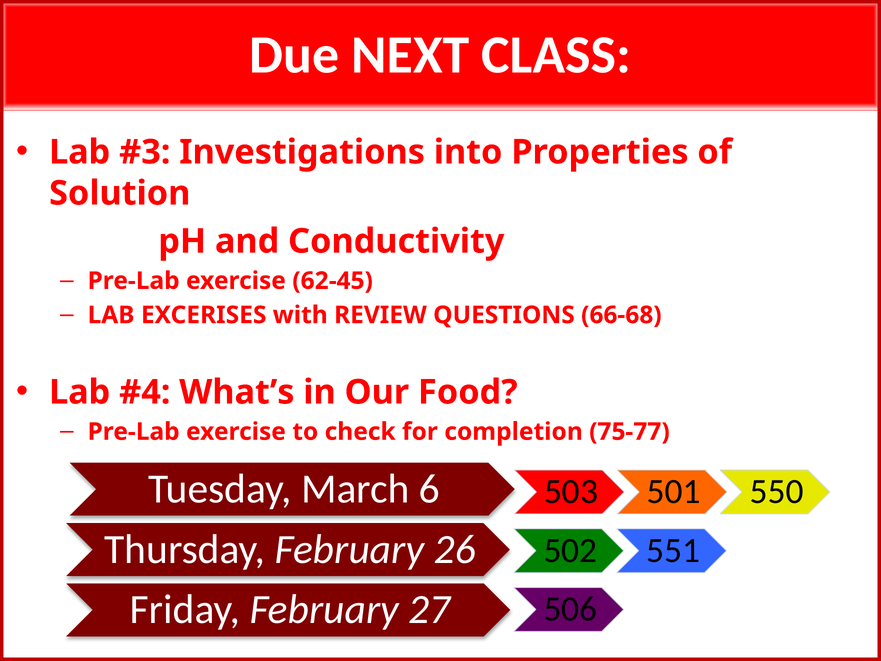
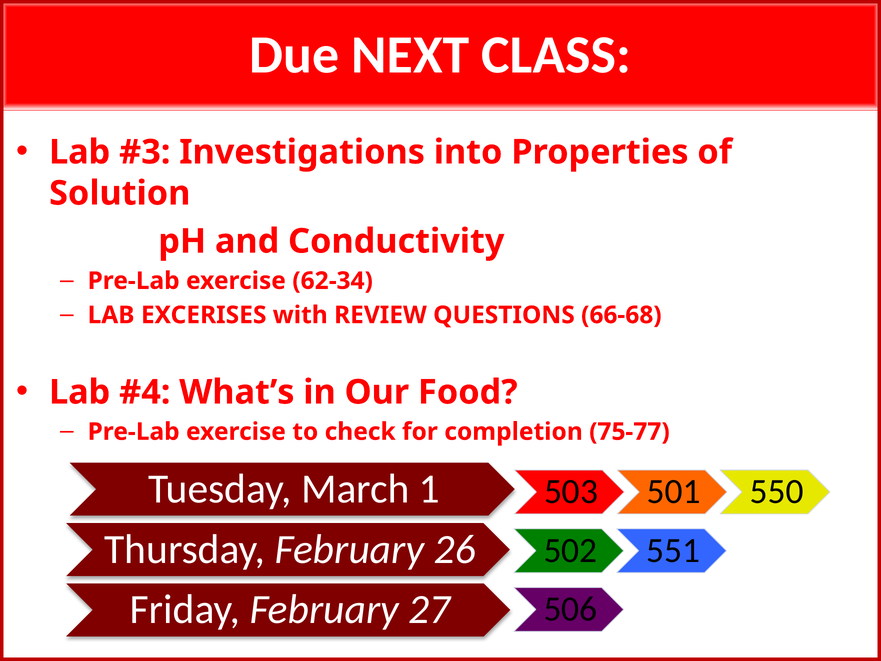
62-45: 62-45 -> 62-34 (333, 281)
6: 6 -> 1 (430, 489)
